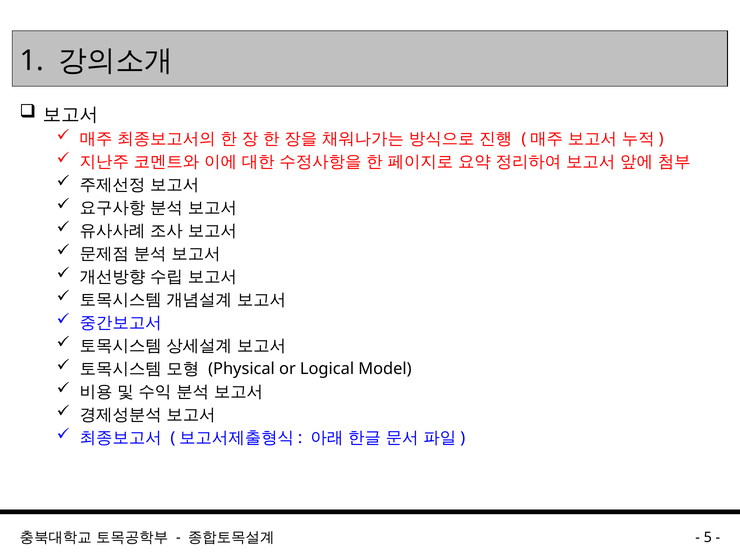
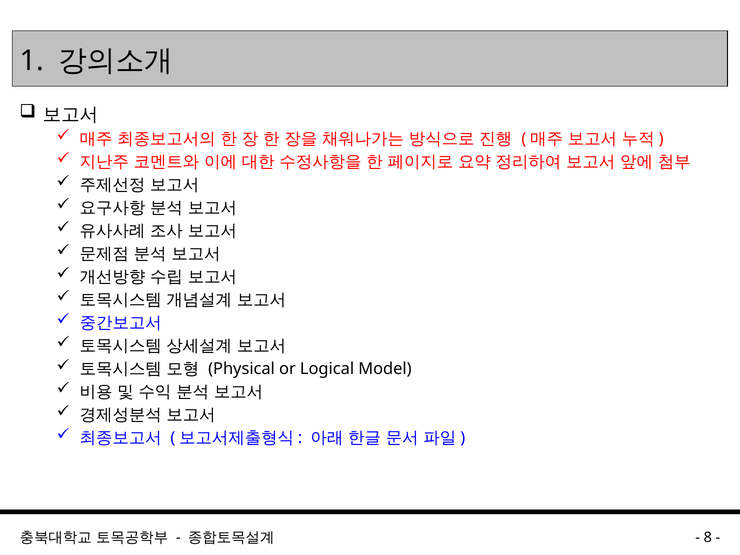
5: 5 -> 8 (708, 538)
